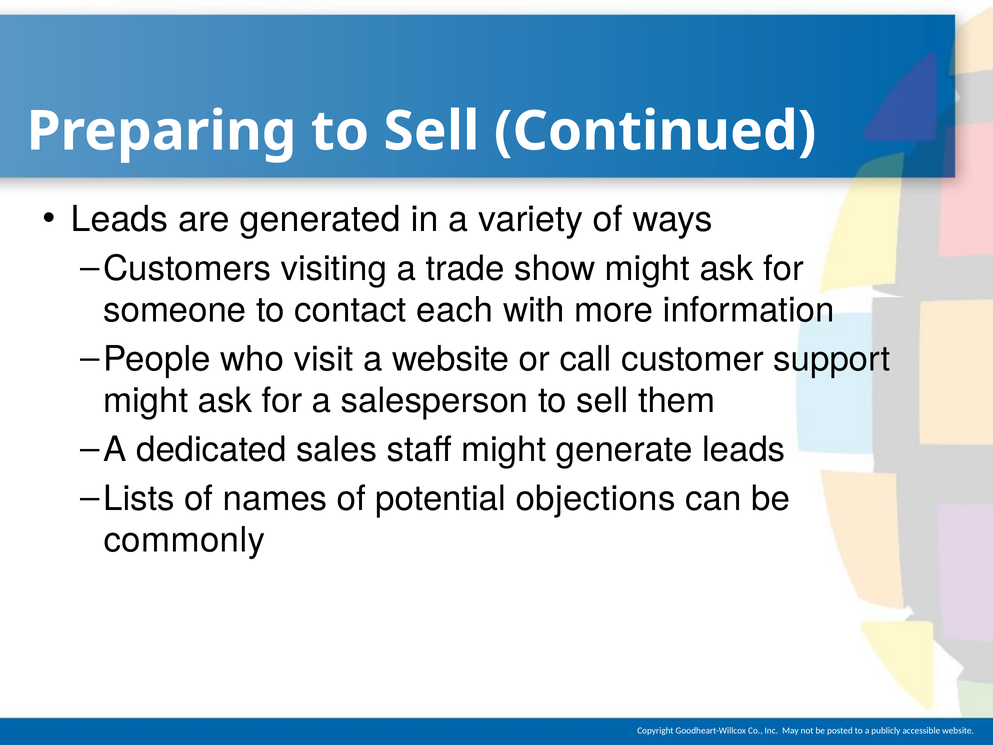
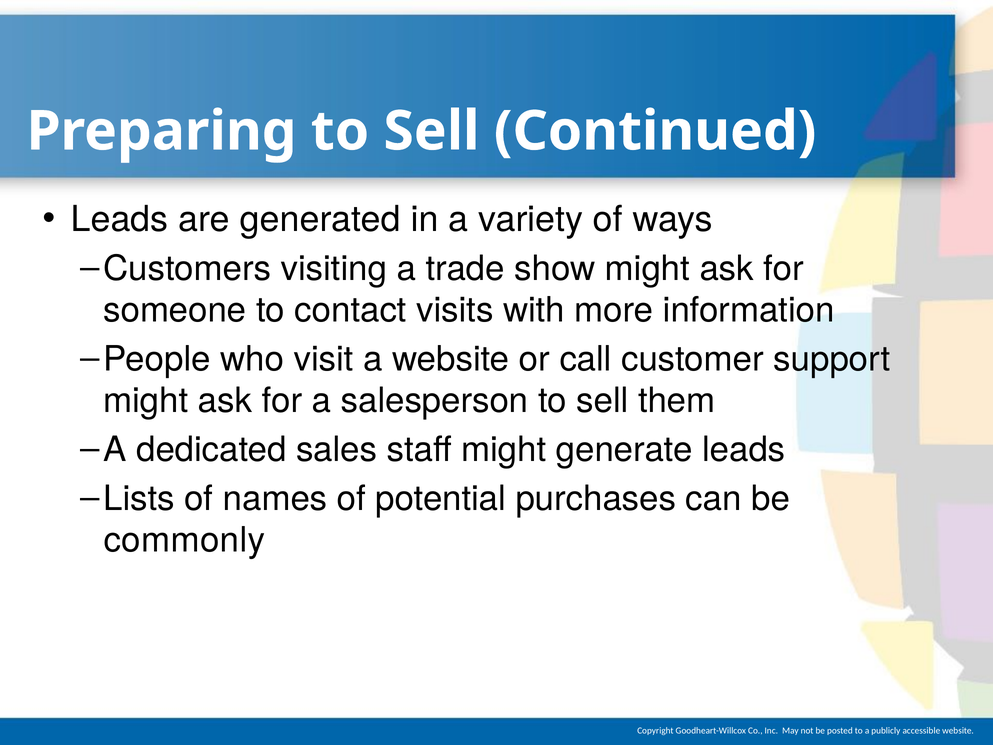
each: each -> visits (455, 310)
objections: objections -> purchases (596, 498)
